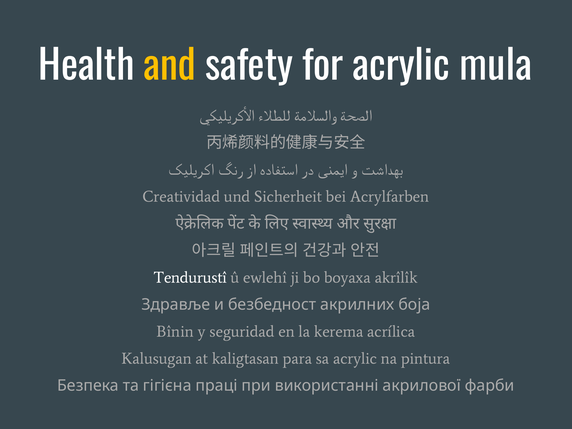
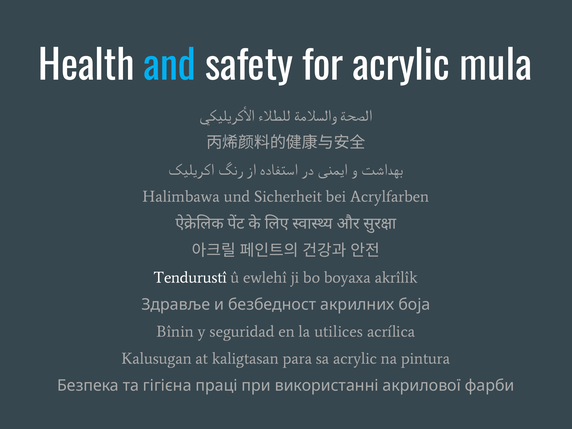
and colour: yellow -> light blue (170, 66)
Creatividad: Creatividad -> Halimbawa (181, 197)
kerema: kerema -> utilices (339, 332)
